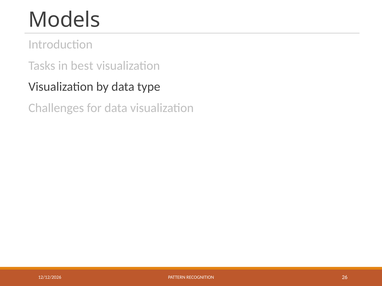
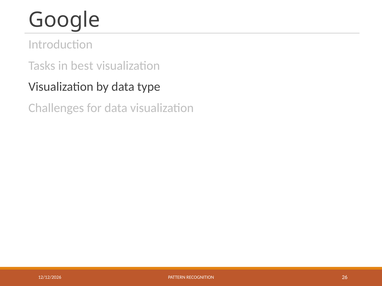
Models: Models -> Google (64, 20)
